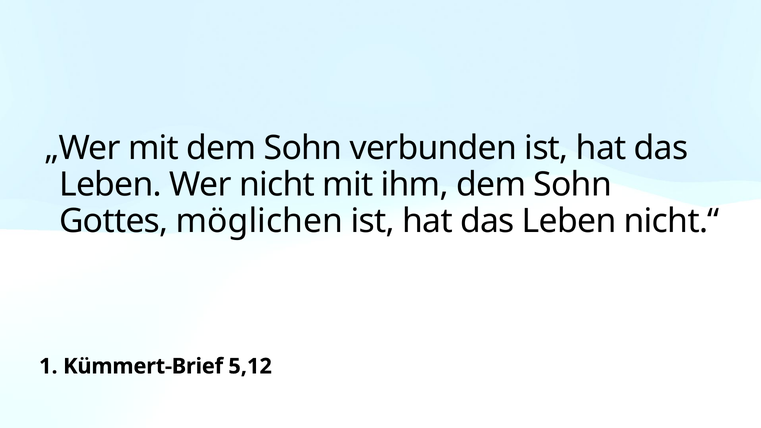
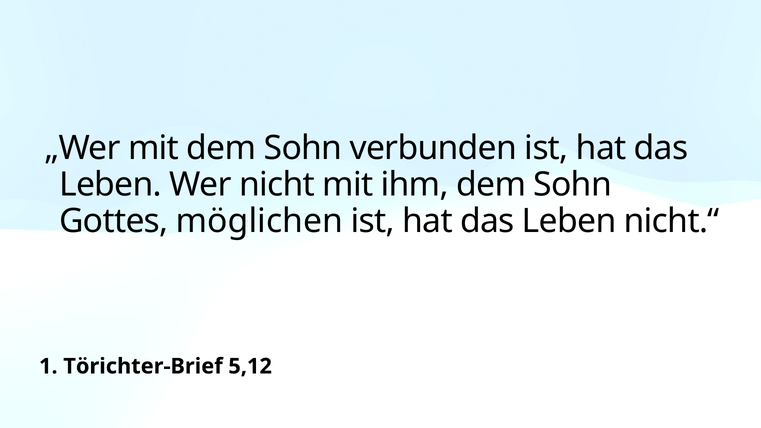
Kümmert-Brief: Kümmert-Brief -> Törichter-Brief (143, 366)
